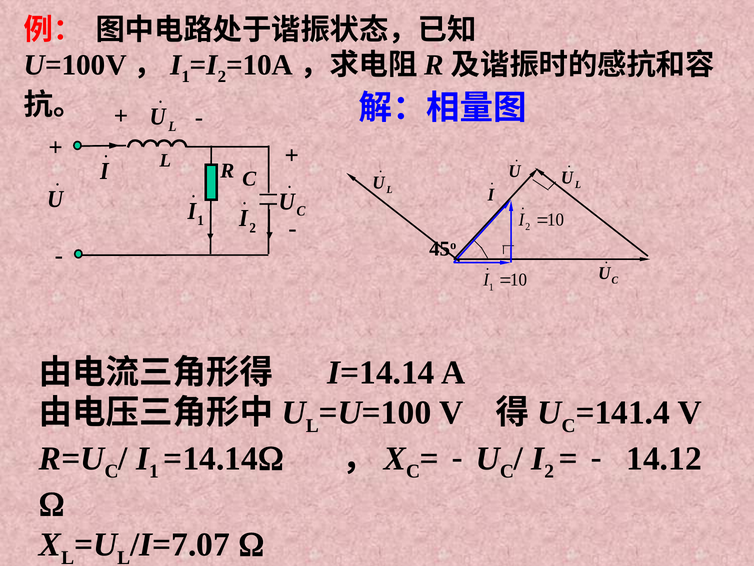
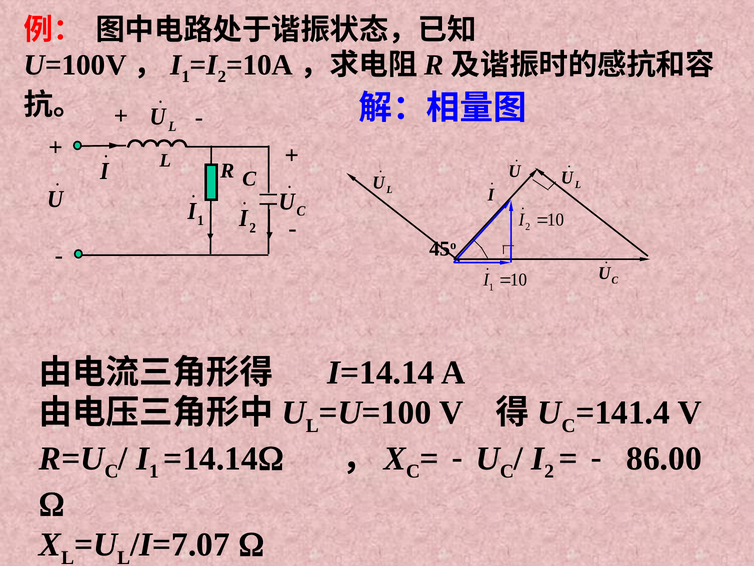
14.12: 14.12 -> 86.00 (664, 458)
